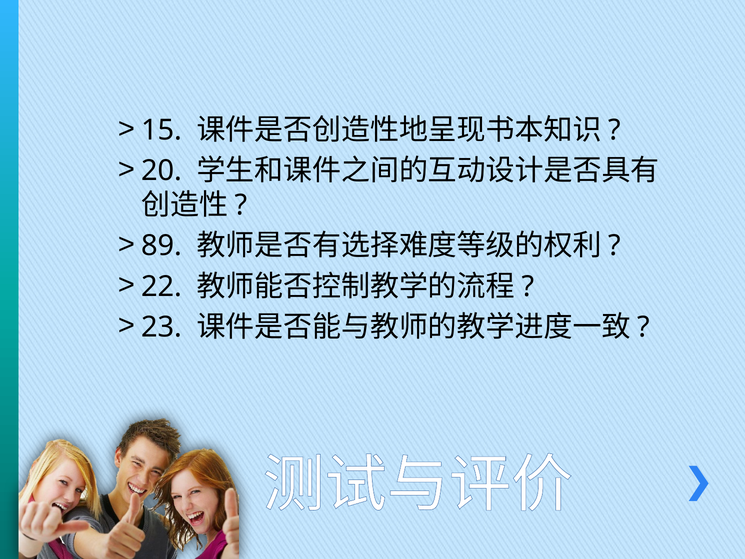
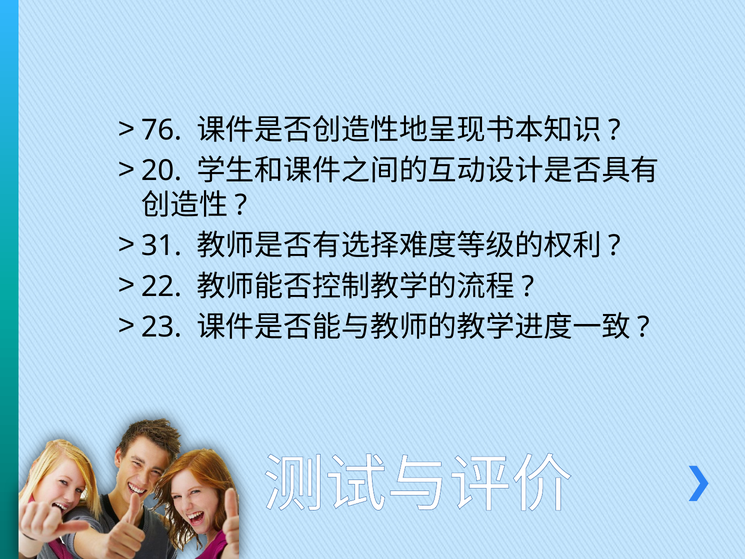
15: 15 -> 76 (162, 130)
89: 89 -> 31 (162, 246)
